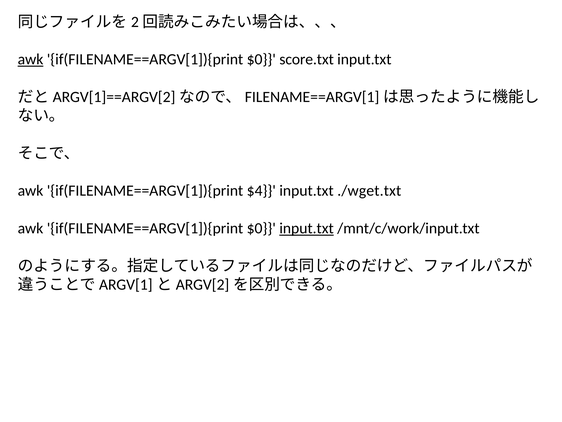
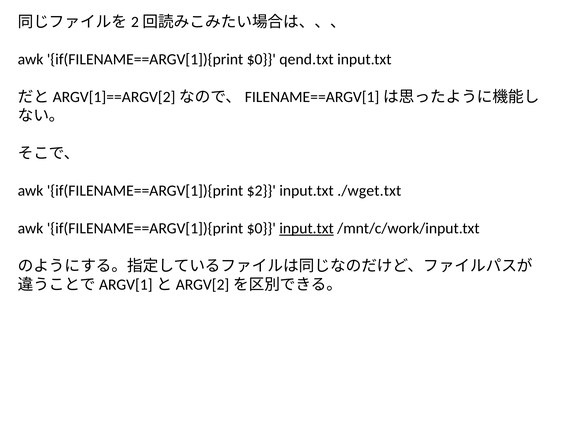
awk underline: present -> none (31, 59)
score.txt: score.txt -> qend.txt (306, 59)
$4: $4 -> $2 (261, 191)
